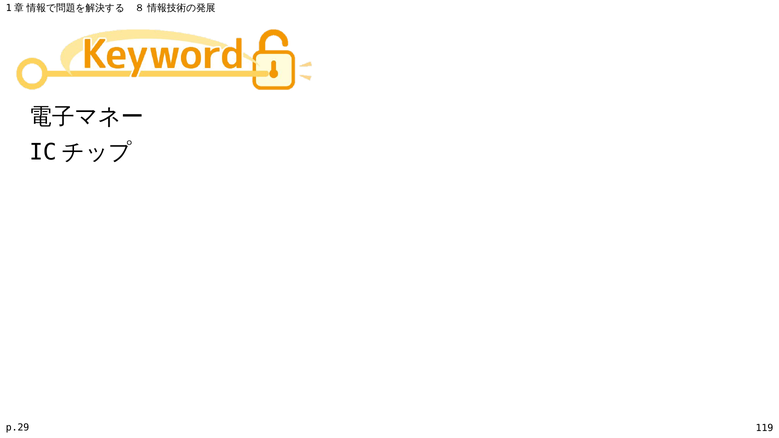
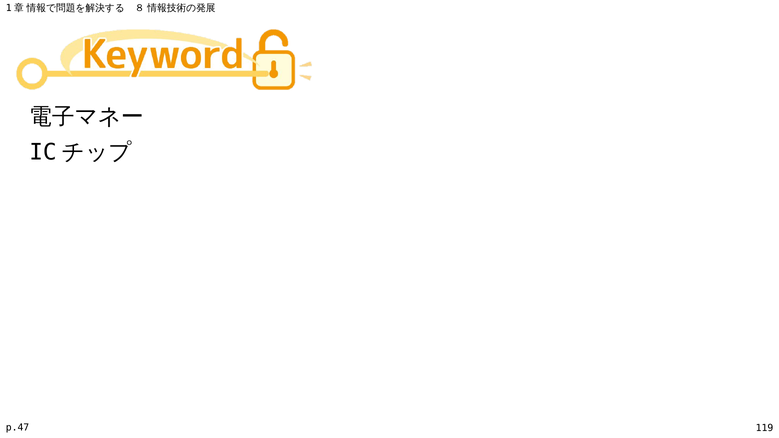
p.29: p.29 -> p.47 (18, 428)
